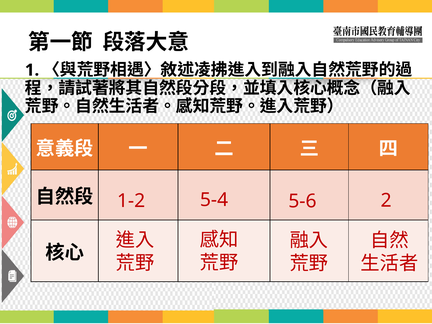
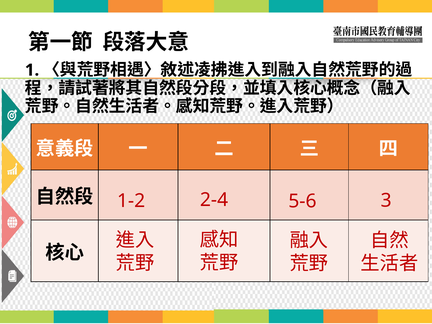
5-4: 5-4 -> 2-4 (214, 200)
2: 2 -> 3 (386, 200)
